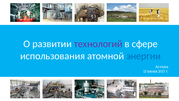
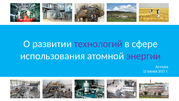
энергии colour: blue -> purple (144, 56)
